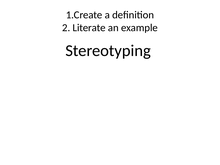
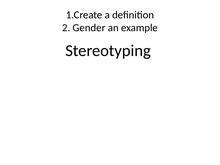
Literate: Literate -> Gender (89, 28)
